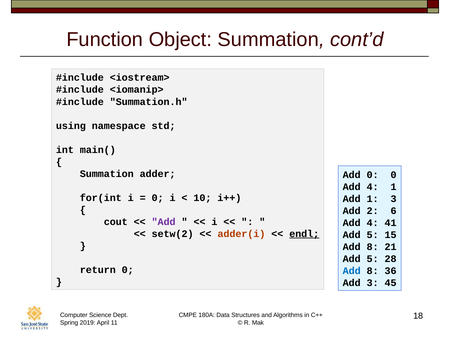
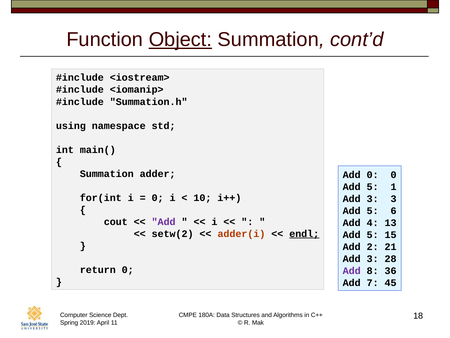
Object underline: none -> present (180, 40)
4: 4 -> 5 (373, 187)
1: 1 -> 3 (373, 198)
2: 2 -> 5 (373, 210)
41: 41 -> 13 (391, 222)
8: 8 -> 2 (373, 246)
5: 5 -> 3 (373, 258)
Add colour: blue -> purple (352, 270)
Add 3: 3 -> 7 (373, 282)
